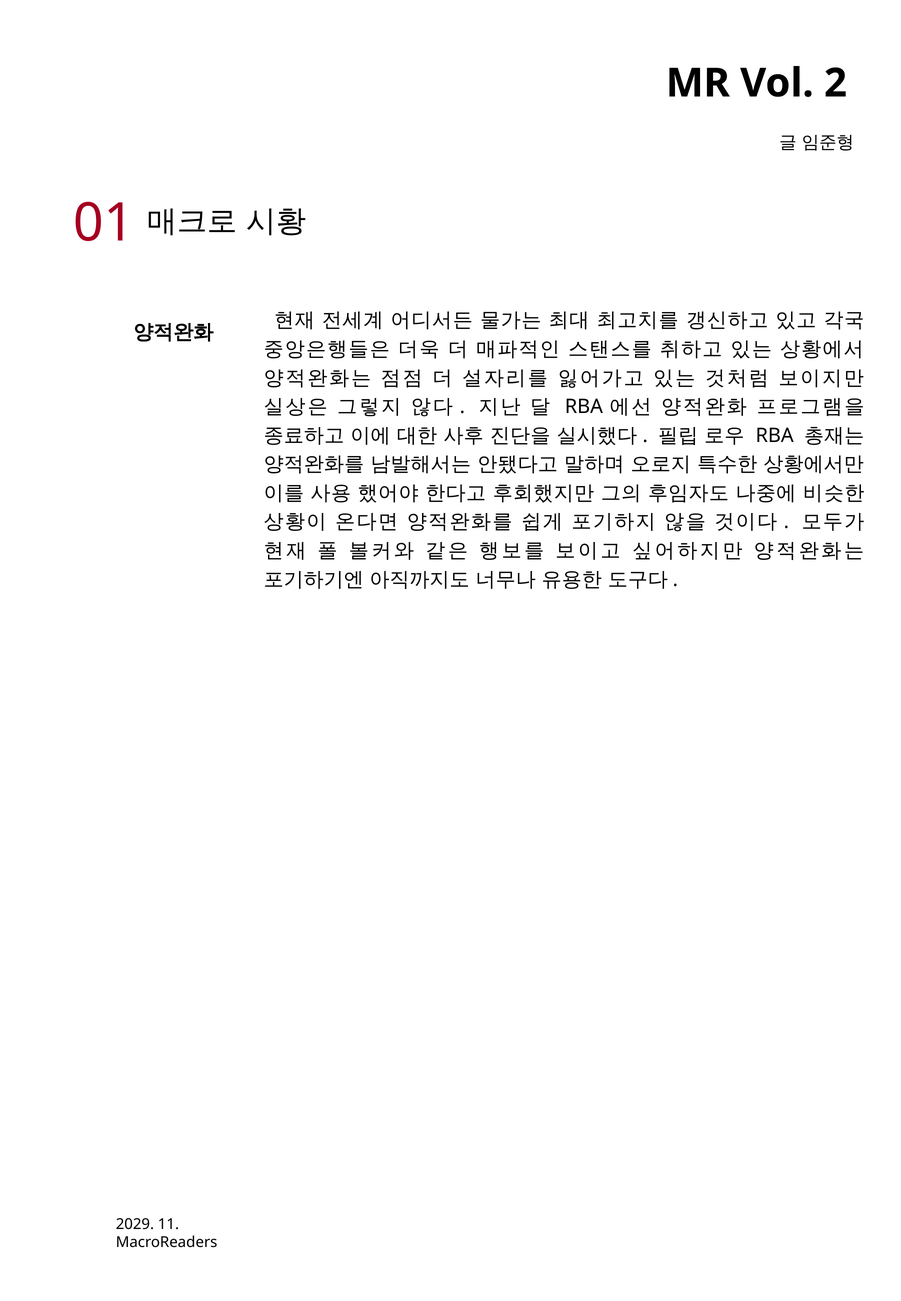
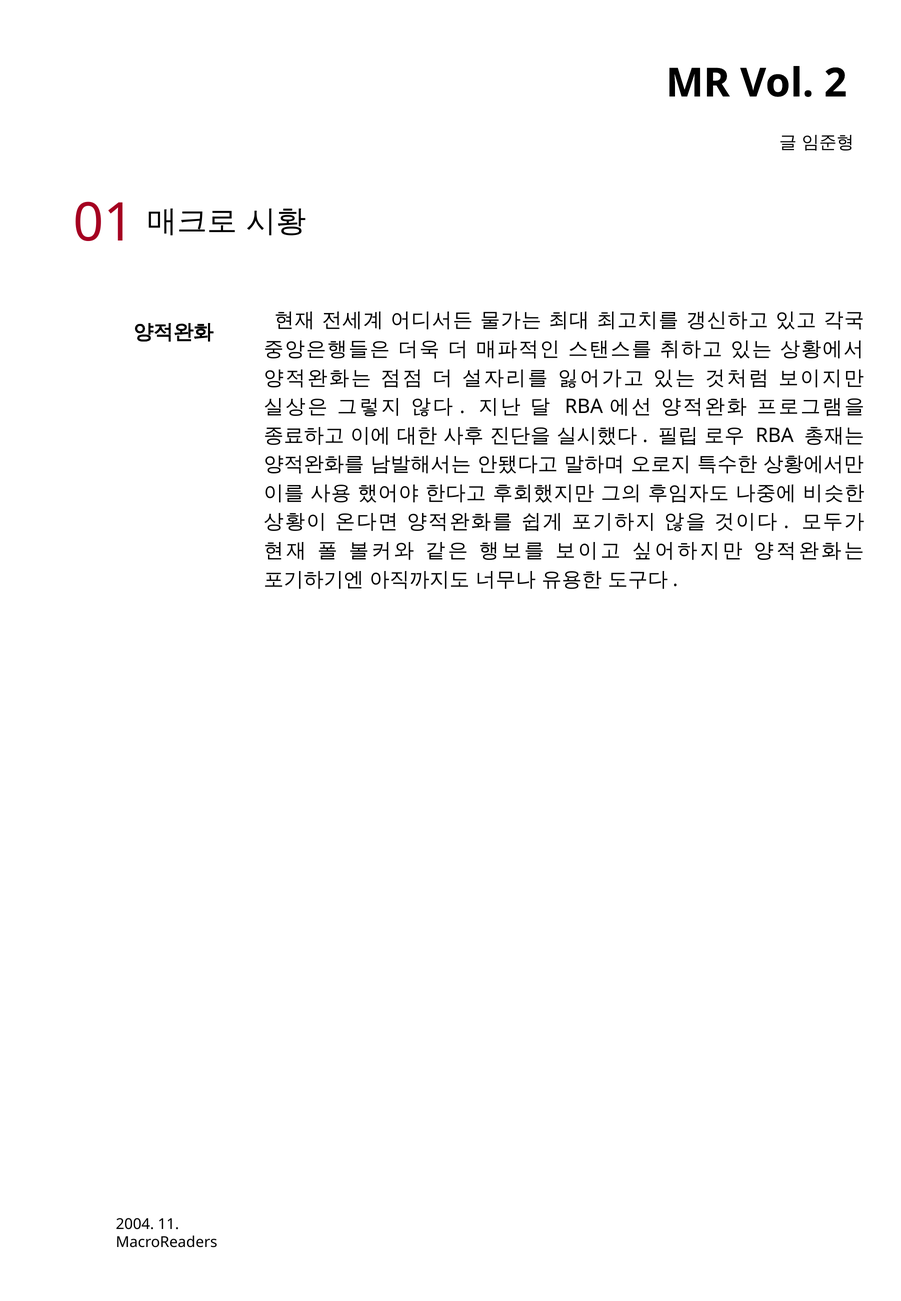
2029: 2029 -> 2004 (135, 1225)
